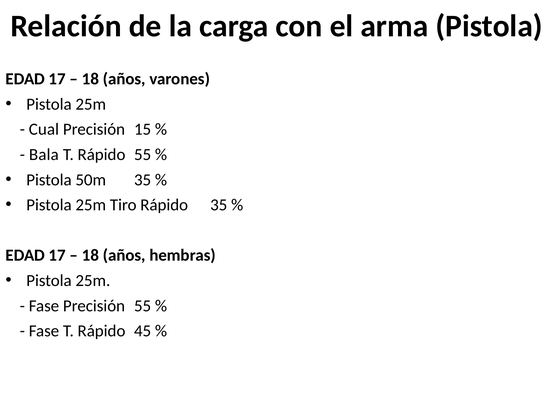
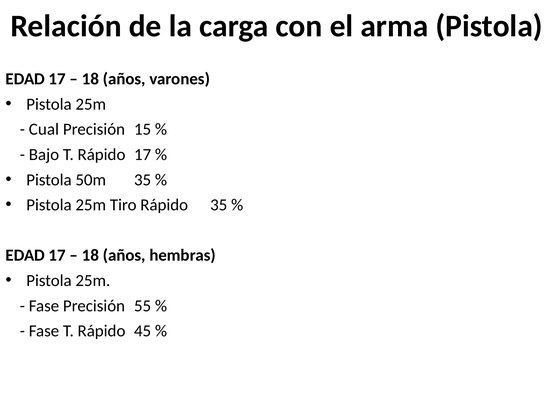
Bala: Bala -> Bajo (44, 155)
Rápido 55: 55 -> 17 (143, 155)
